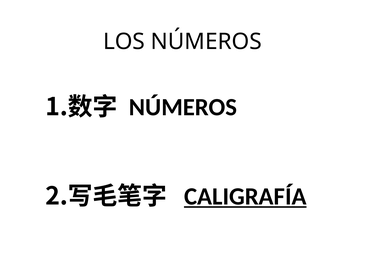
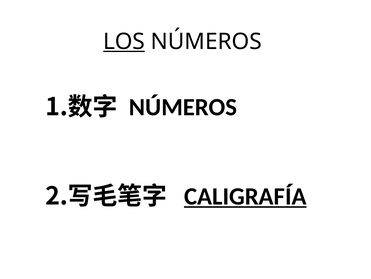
LOS underline: none -> present (124, 42)
